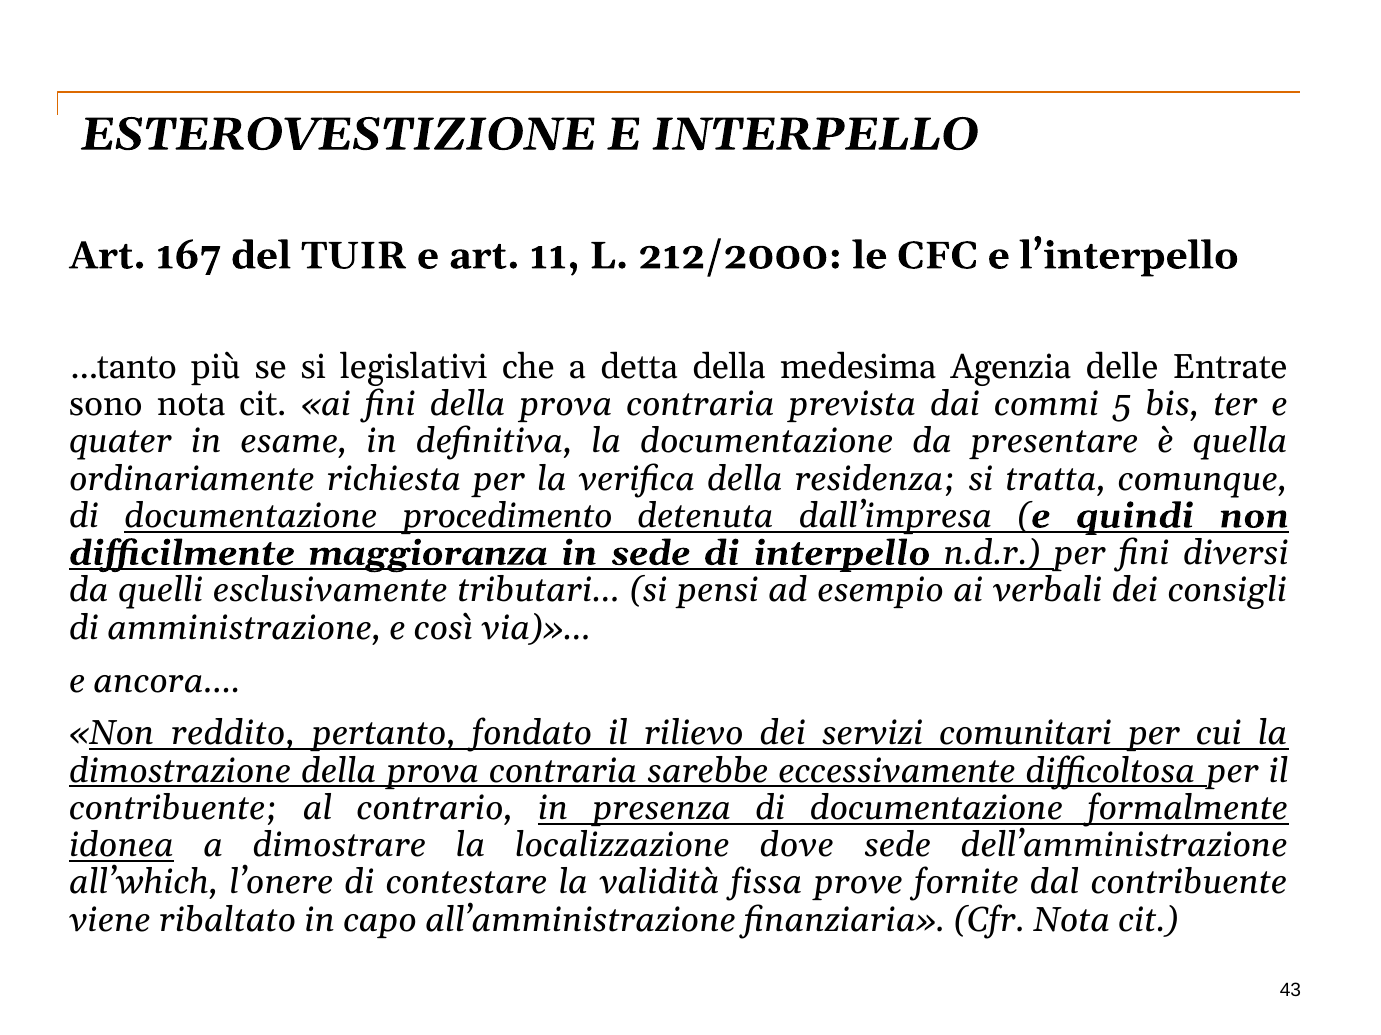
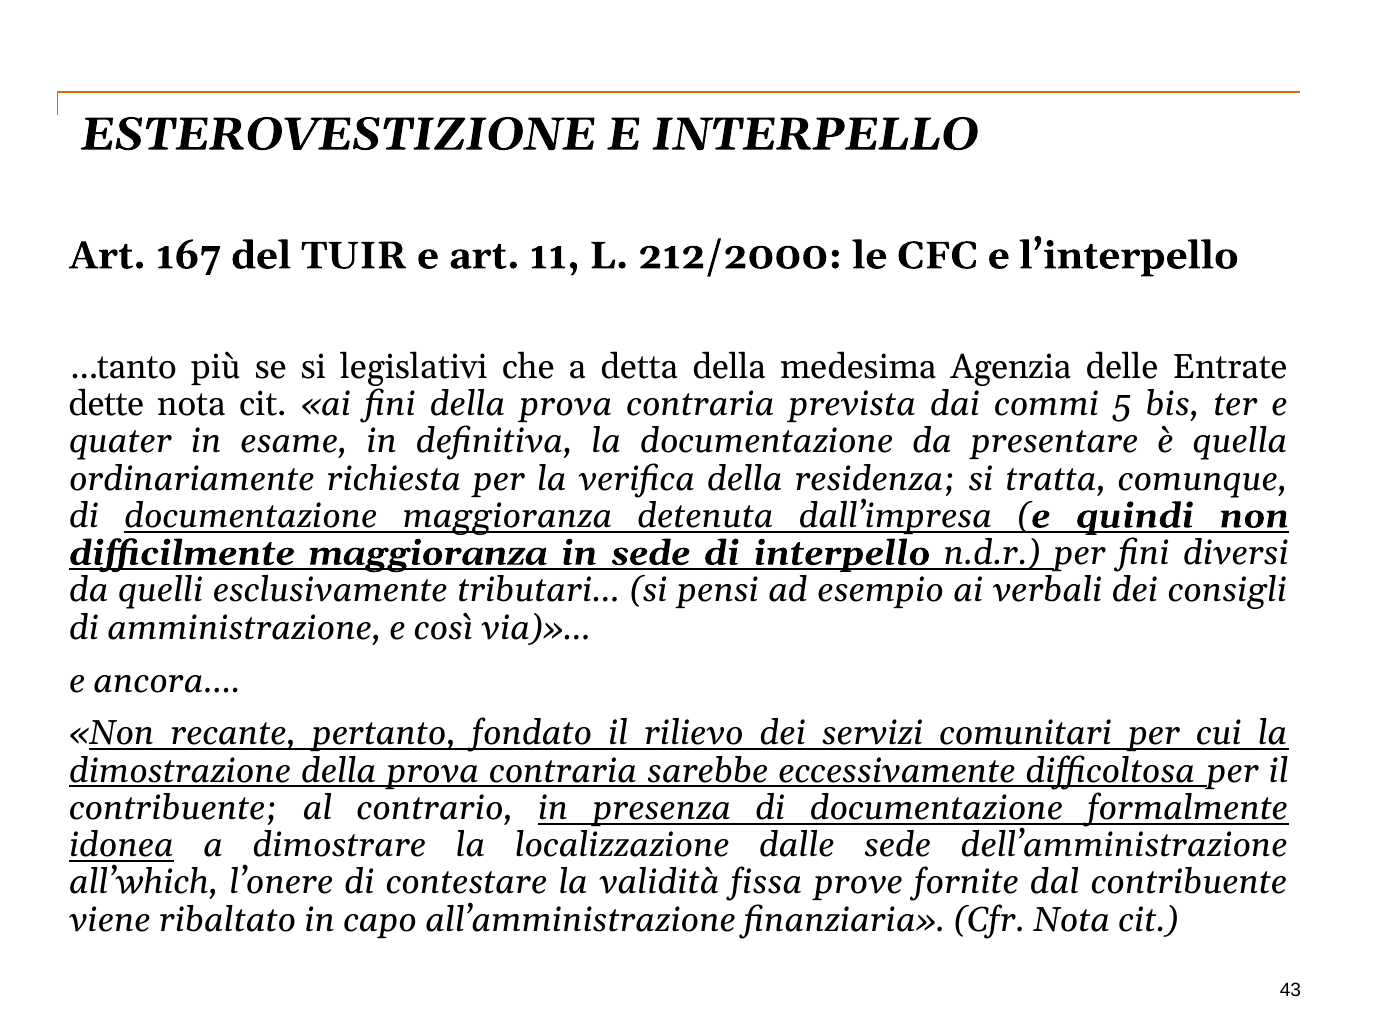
sono: sono -> dette (106, 405)
documentazione procedimento: procedimento -> maggioranza (507, 516)
reddito: reddito -> recante (233, 734)
dove: dove -> dalle (797, 846)
